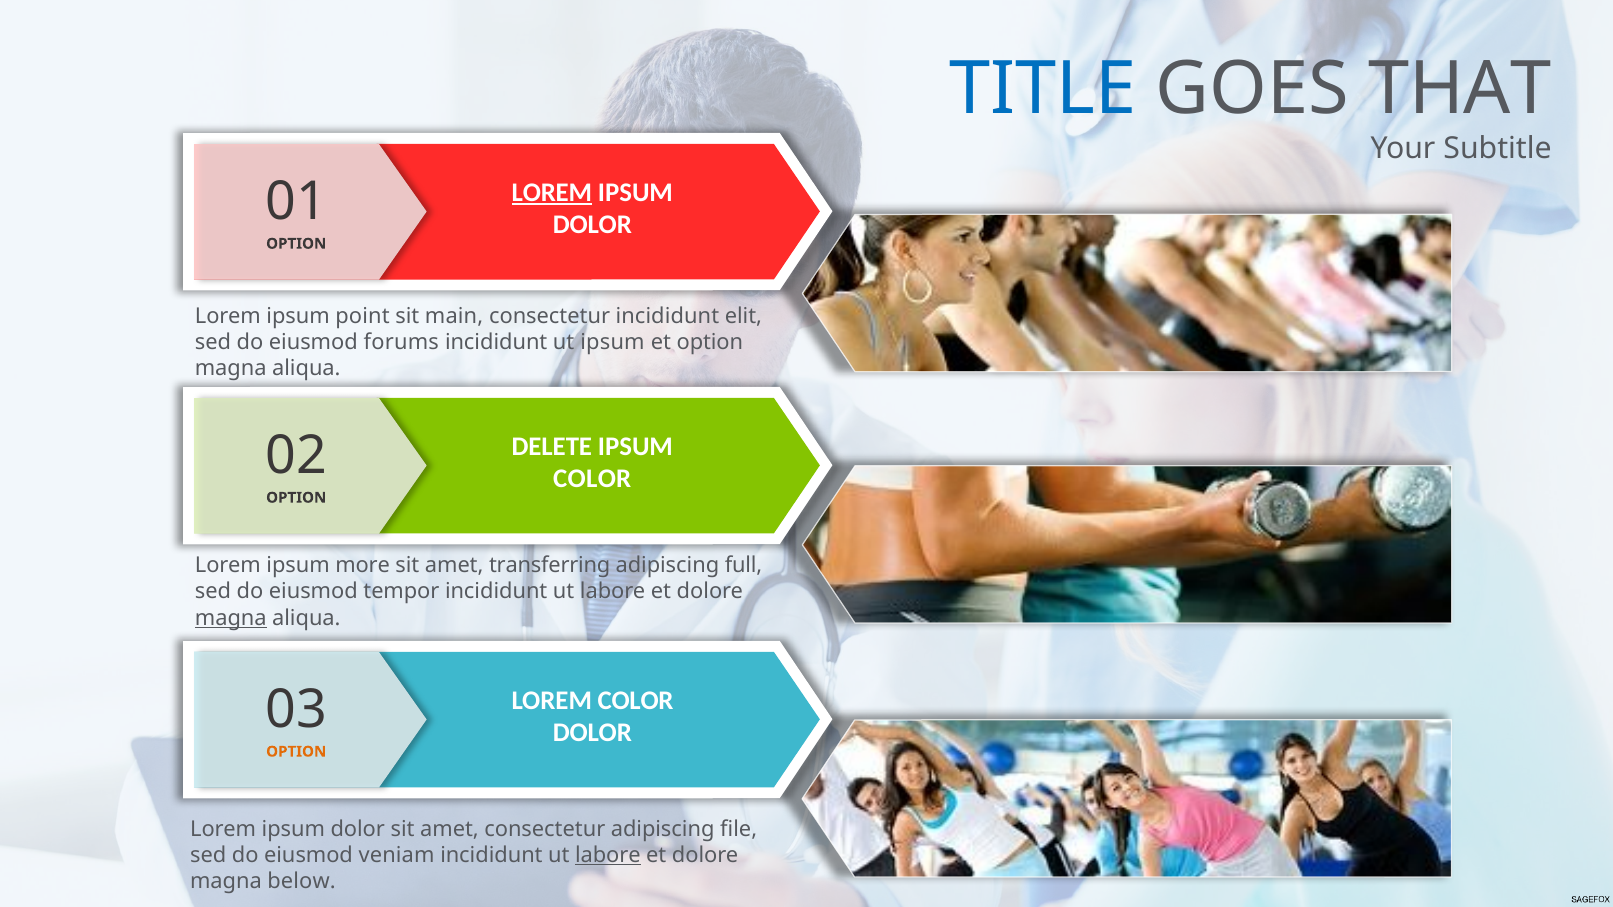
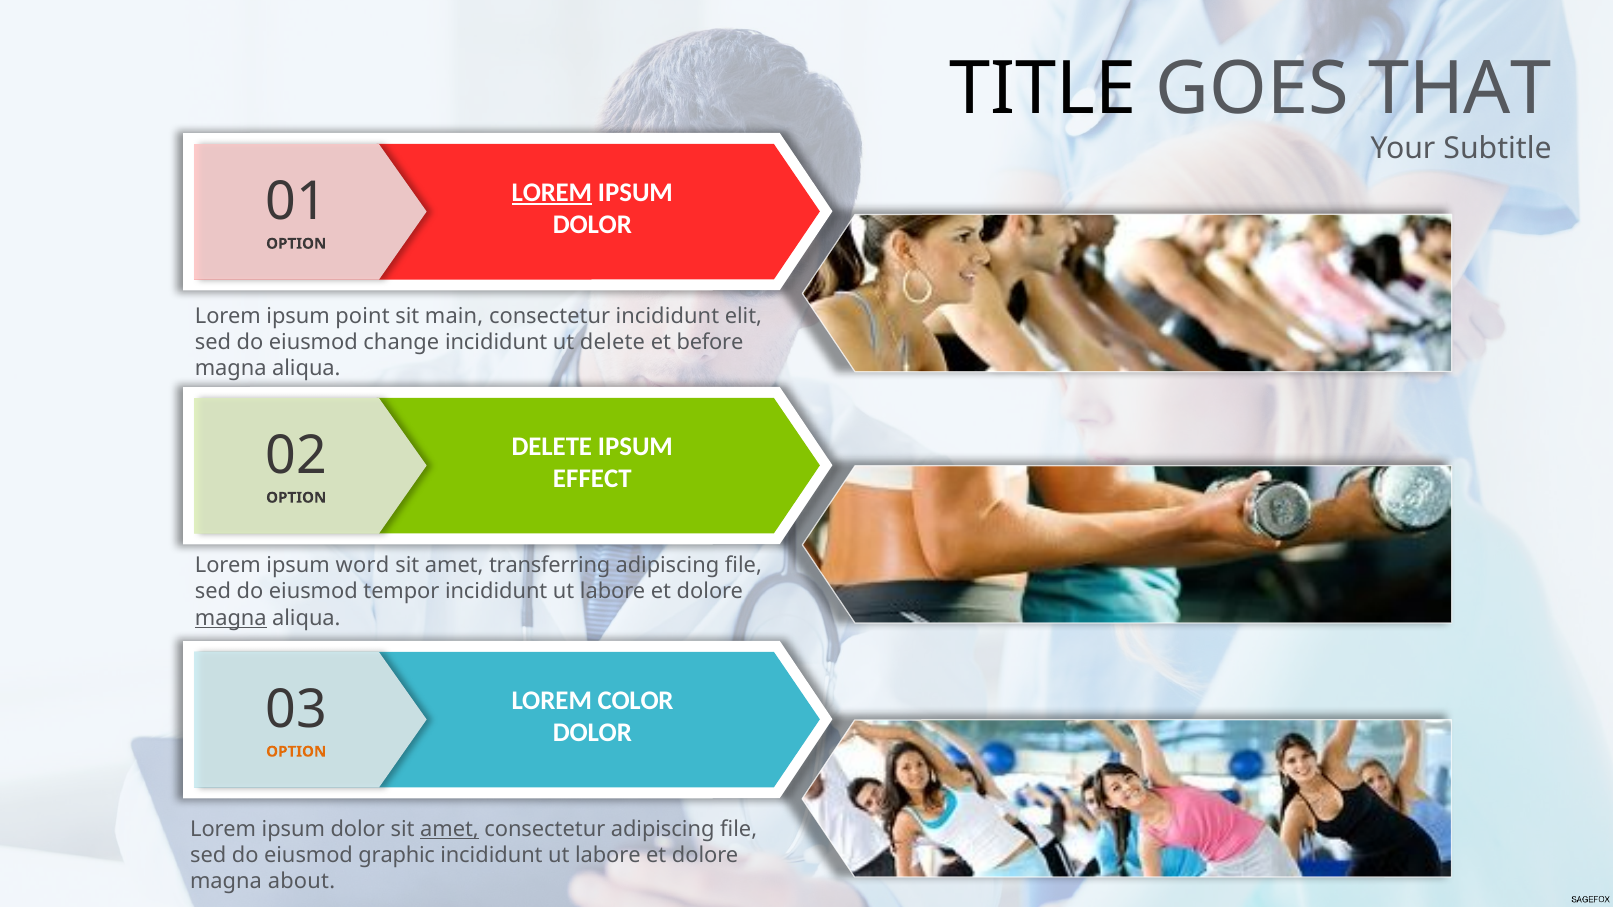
TITLE colour: blue -> black (1043, 90)
forums: forums -> change (401, 342)
ut ipsum: ipsum -> delete (612, 342)
et option: option -> before (710, 342)
COLOR: COLOR -> EFFECT (592, 479)
more: more -> word (362, 566)
full: full -> file (743, 566)
amet underline: none -> present (449, 829)
veniam: veniam -> graphic (397, 856)
labore underline: present -> none (608, 856)
below: below -> about (301, 882)
